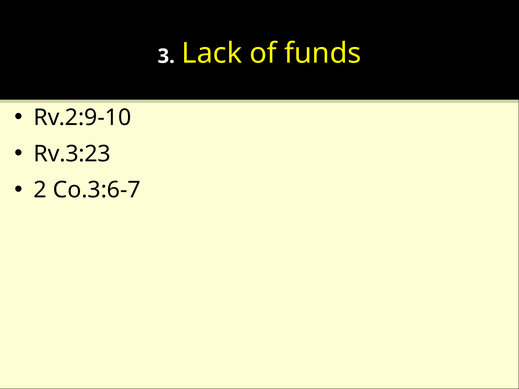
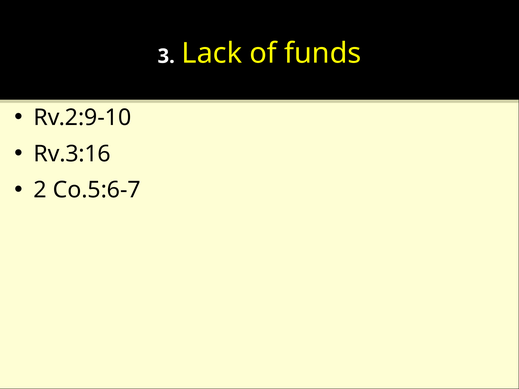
Rv.3:23: Rv.3:23 -> Rv.3:16 (72, 154)
Co.3:6-7: Co.3:6-7 -> Co.5:6-7 (97, 190)
